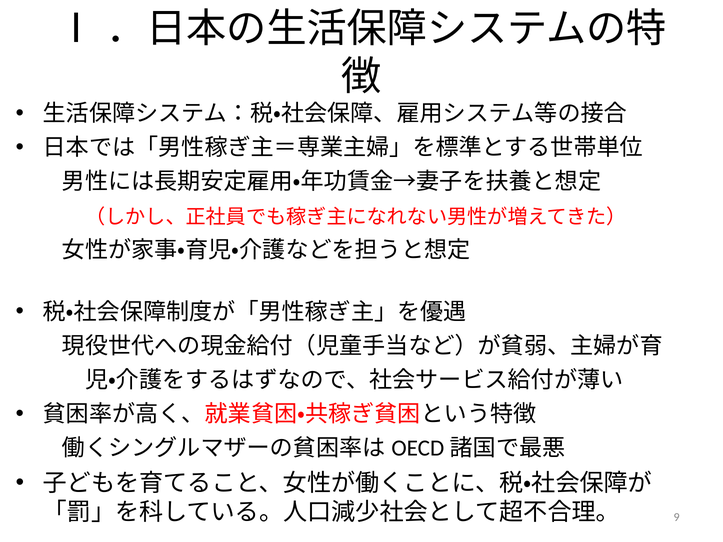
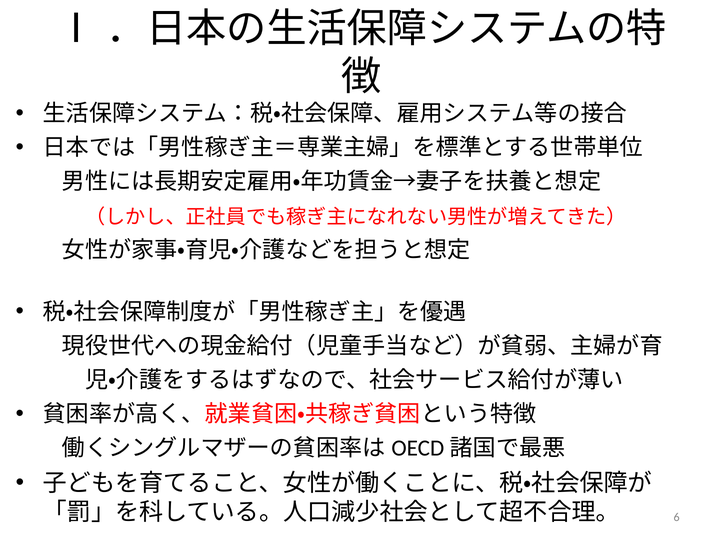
9: 9 -> 6 (677, 518)
